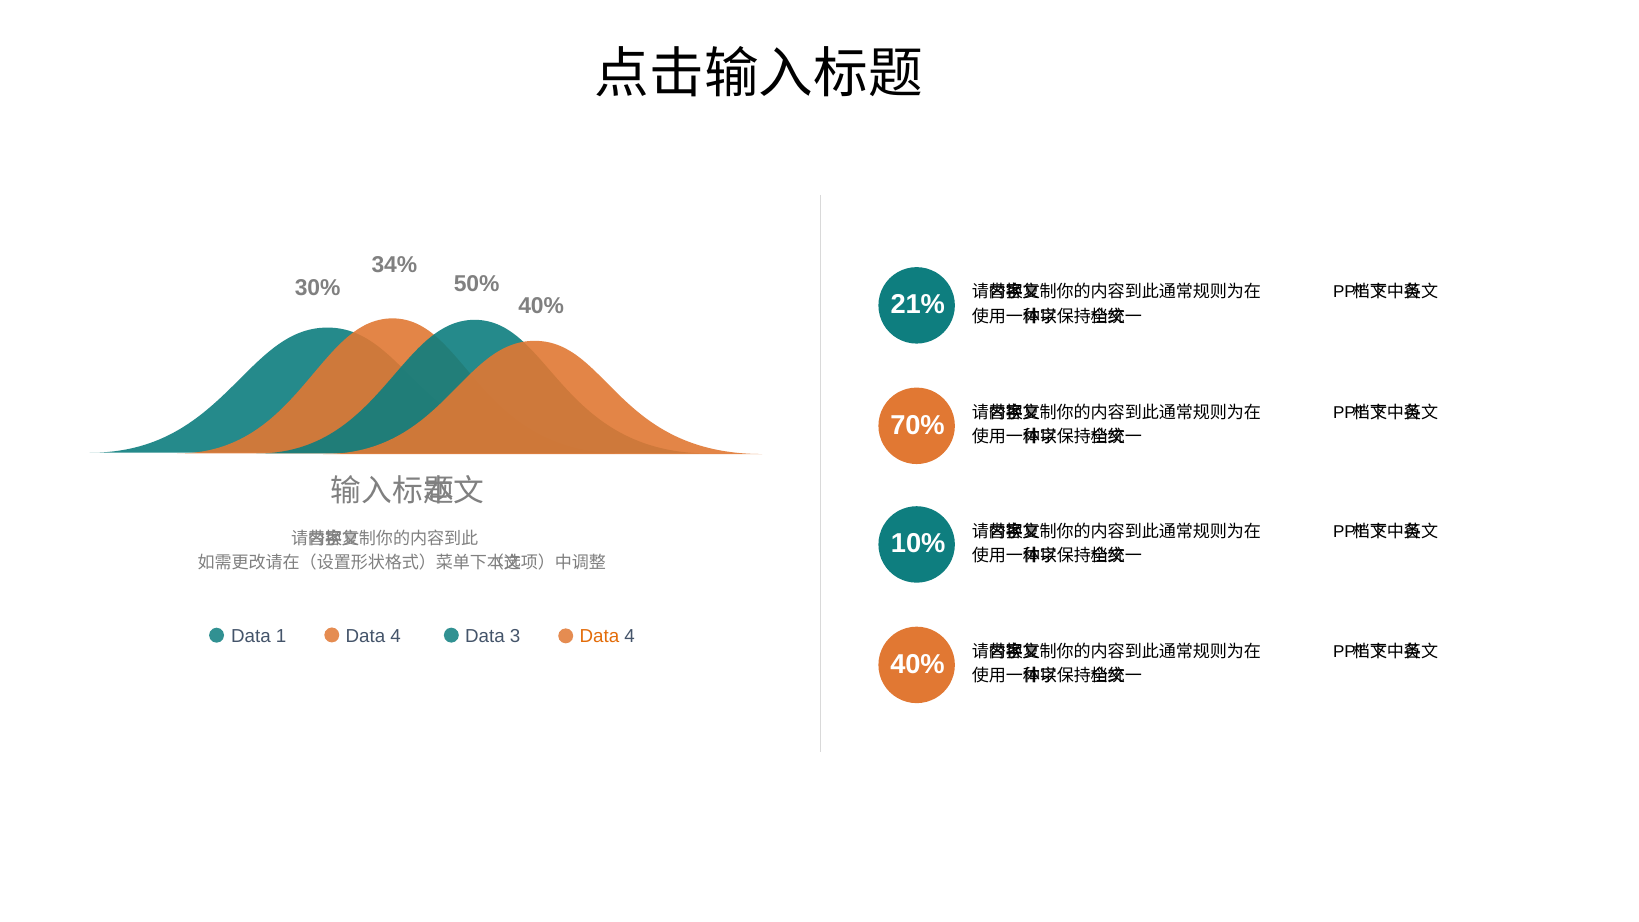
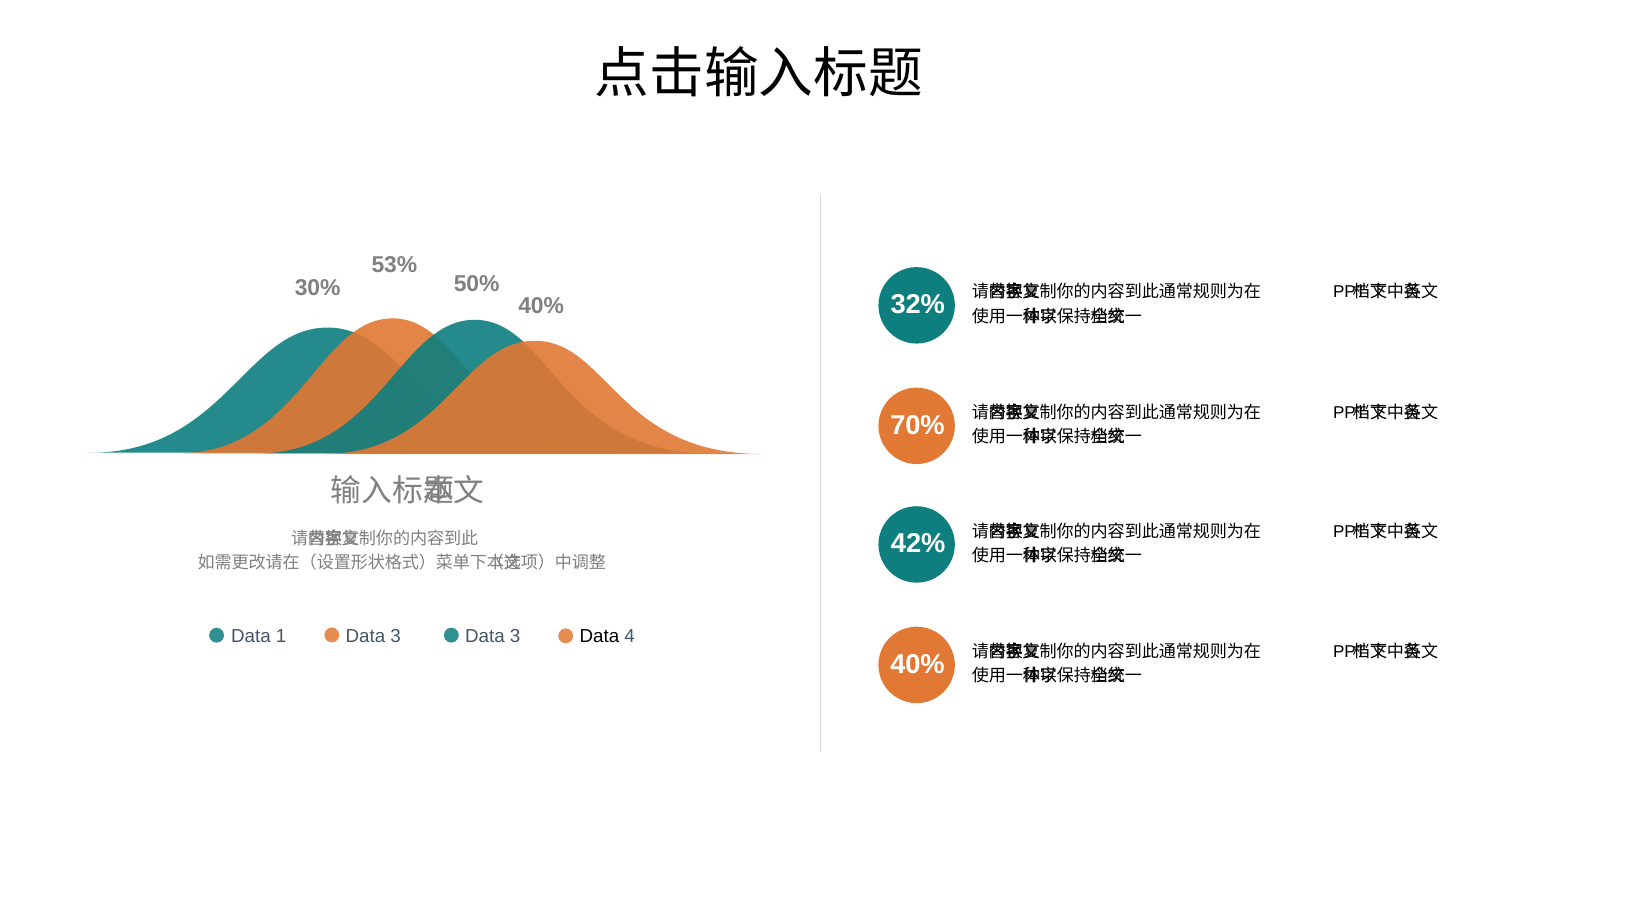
34%: 34% -> 53% (394, 265)
21%: 21% -> 32% (918, 304)
10%: 10% -> 42% (918, 544)
4: 4 -> 3 (396, 636)
Data colour: orange -> black (599, 636)
